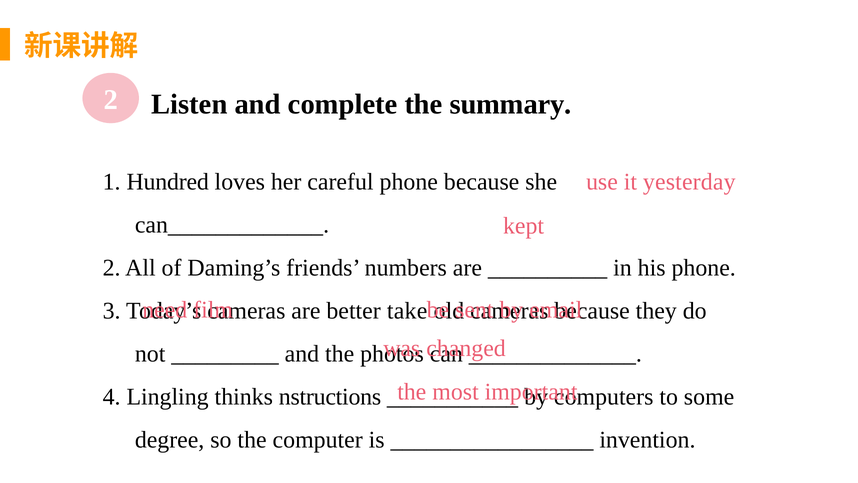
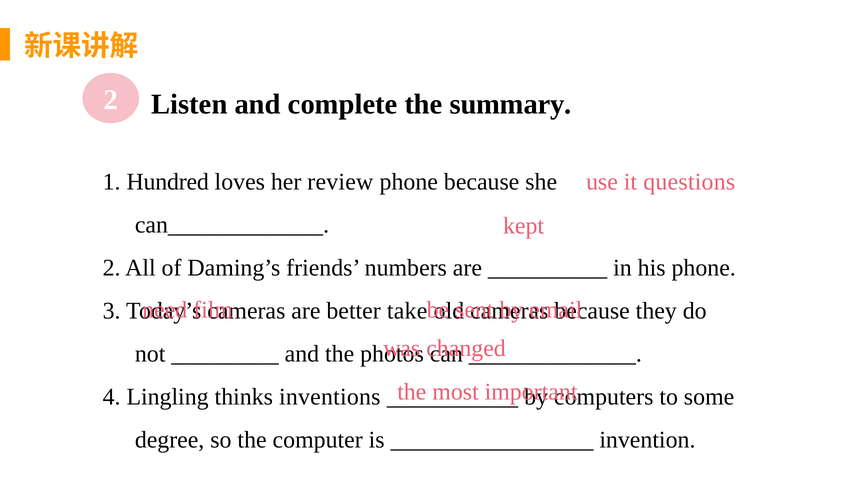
careful: careful -> review (340, 182)
yesterday: yesterday -> questions (689, 182)
nstructions: nstructions -> inventions (330, 396)
